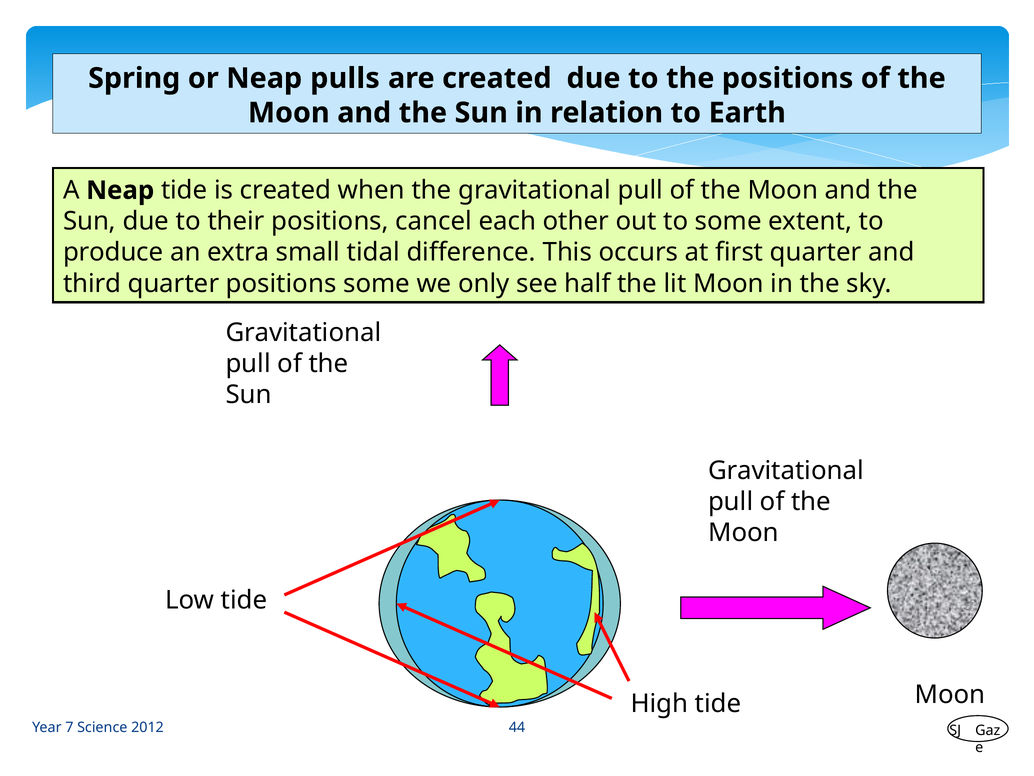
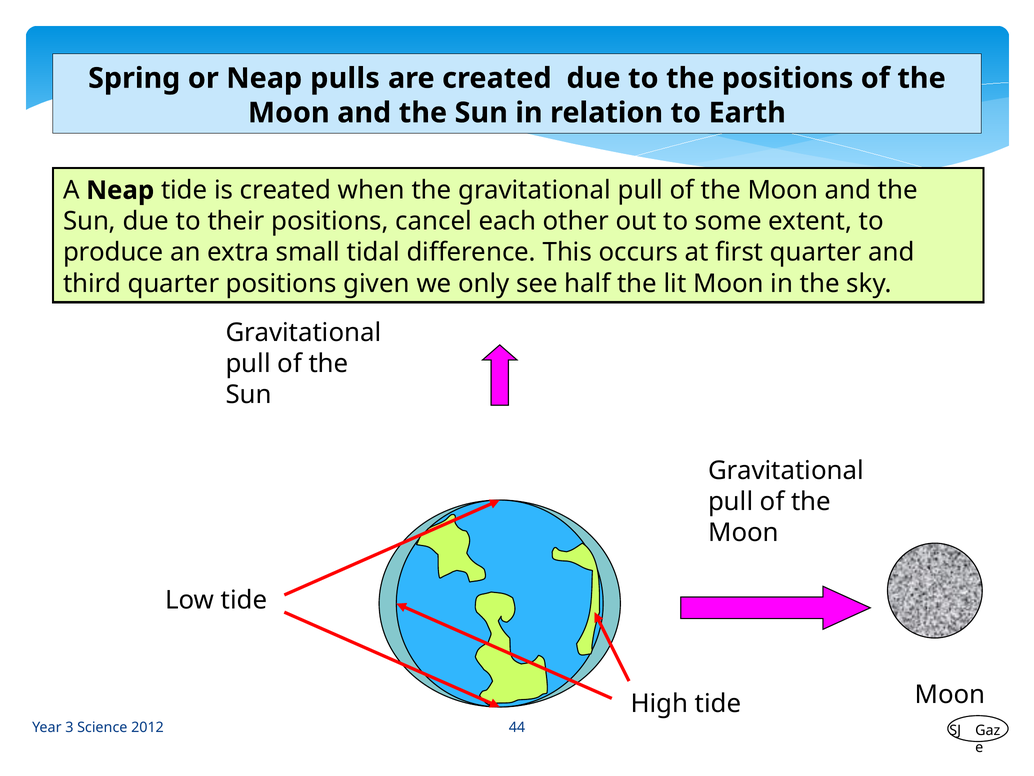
positions some: some -> given (376, 283)
7: 7 -> 3 (69, 727)
